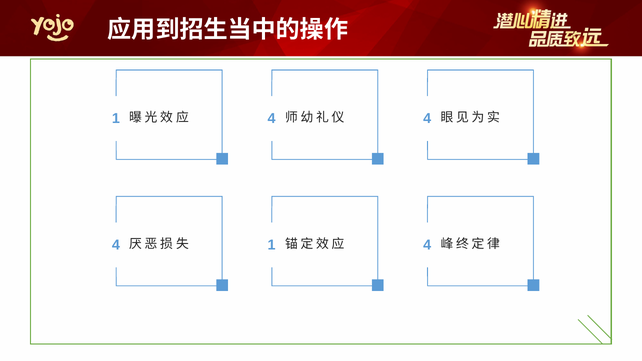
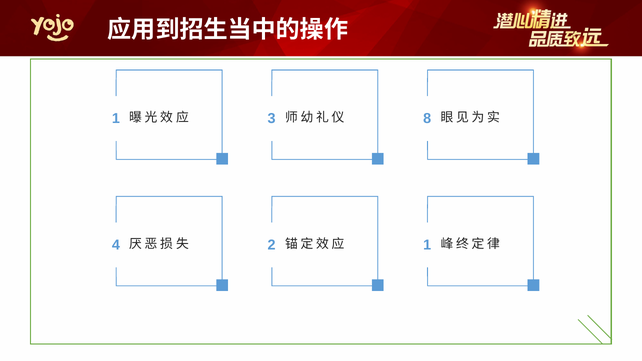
4: 4 -> 3 (272, 119)
4: 4 -> 8 (427, 119)
1: 1 -> 2 (272, 245)
4: 4 -> 1 (427, 245)
